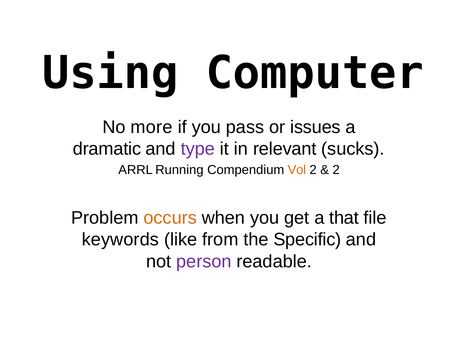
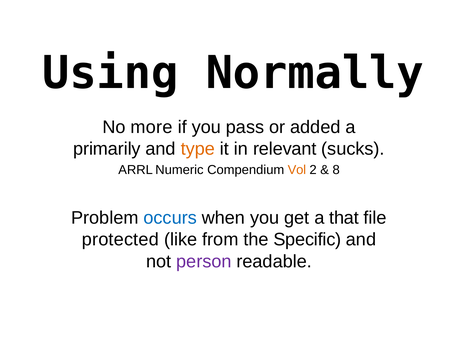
Computer: Computer -> Normally (315, 73)
issues: issues -> added (315, 127)
dramatic: dramatic -> primarily (107, 149)
type colour: purple -> orange (198, 149)
Running: Running -> Numeric (179, 170)
2: 2 -> 8 (336, 170)
occurs colour: orange -> blue (170, 218)
keywords: keywords -> protected (120, 239)
